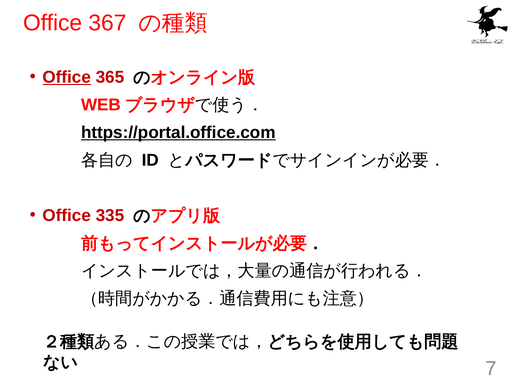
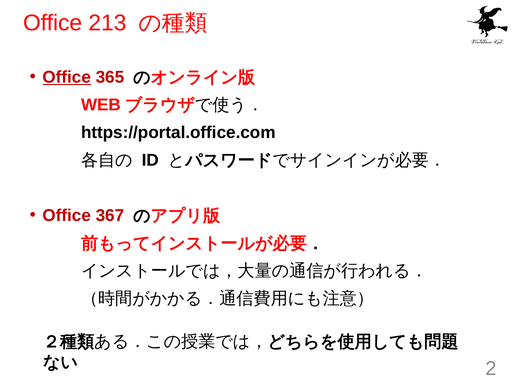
367: 367 -> 213 (108, 23)
https://portal.office.com underline: present -> none (178, 132)
335: 335 -> 367 (110, 215)
7: 7 -> 2 (491, 368)
